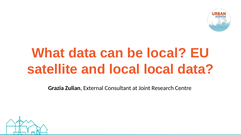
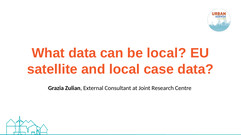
local local: local -> case (159, 70)
